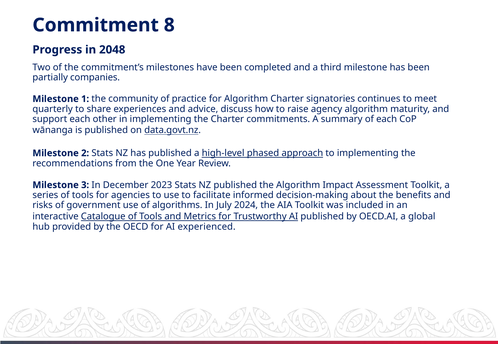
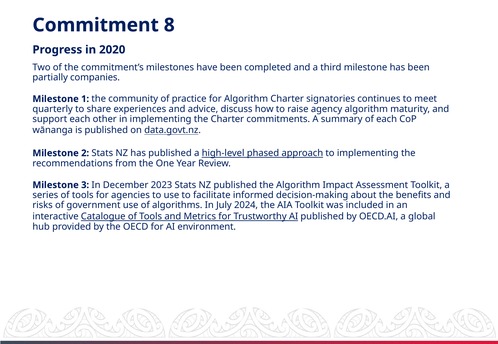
2048: 2048 -> 2020 (112, 50)
experienced: experienced -> environment (207, 227)
